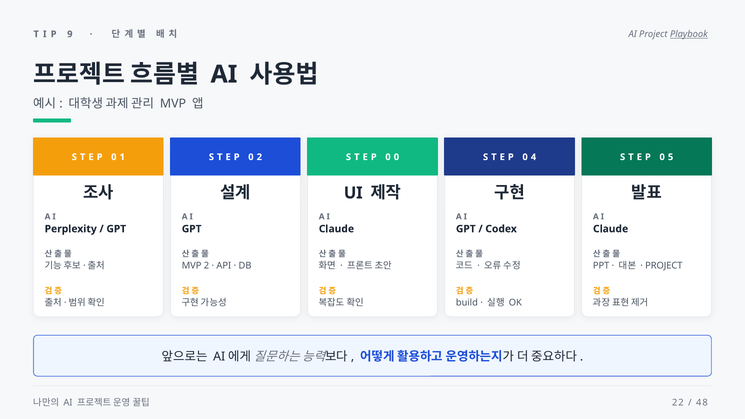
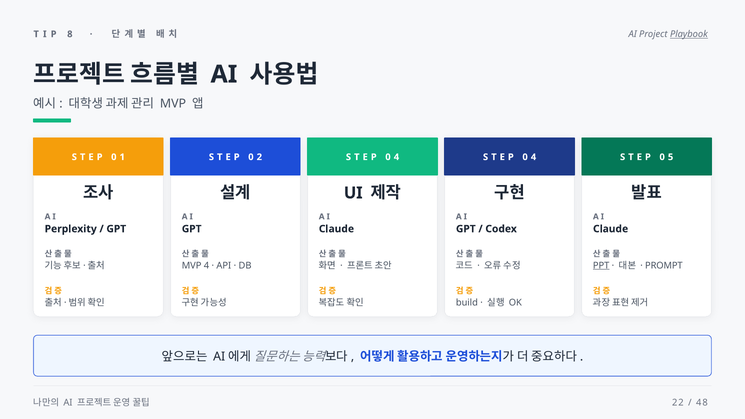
9: 9 -> 8 (70, 34)
0: 0 -> 4 (396, 157)
MVP 2: 2 -> 4 (206, 265)
PPT underline: none -> present (601, 265)
PROJECT: PROJECT -> PROMPT (664, 265)
